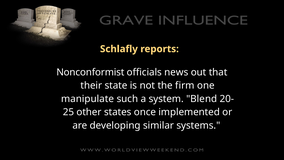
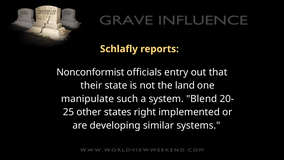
news: news -> entry (176, 72)
firm: firm -> land (185, 85)
once: once -> right (145, 112)
